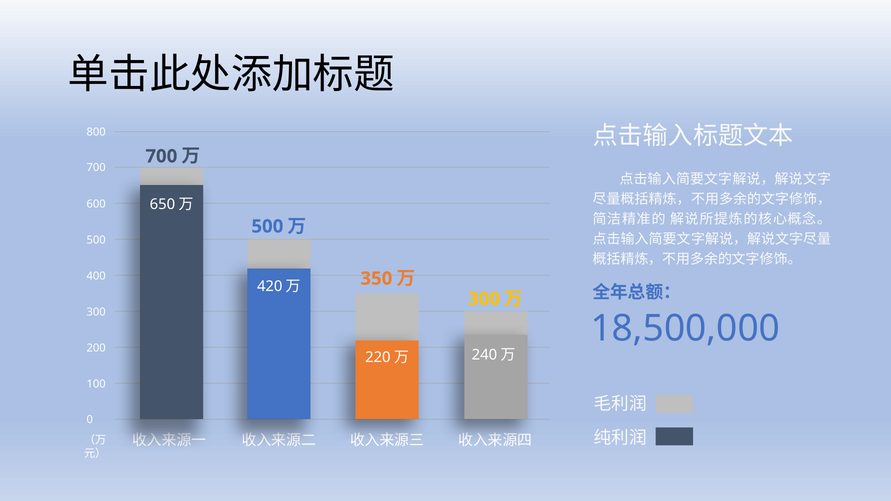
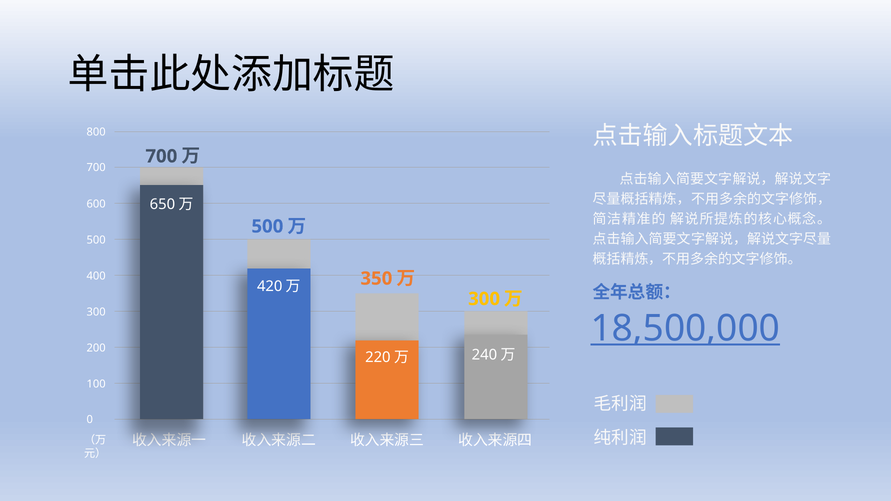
18,500,000 underline: none -> present (685, 329)
